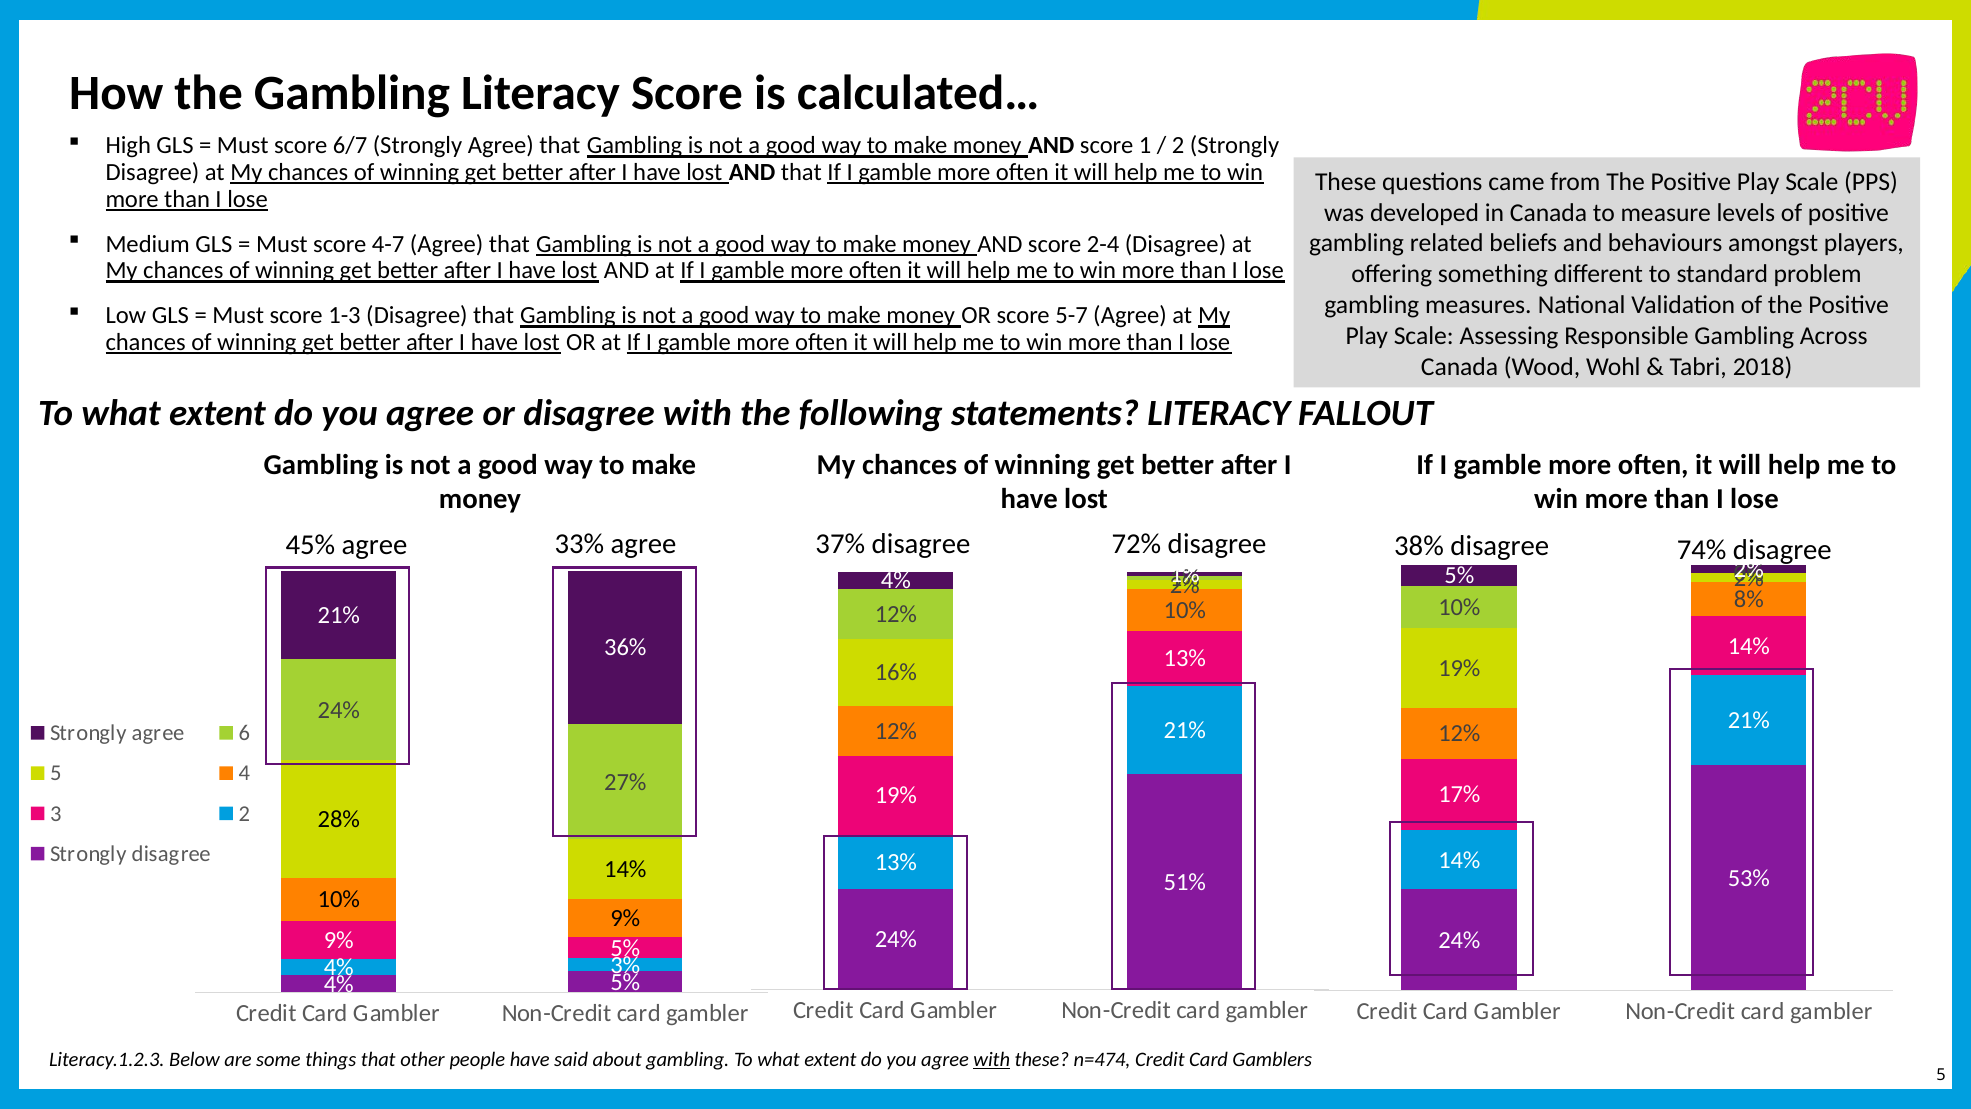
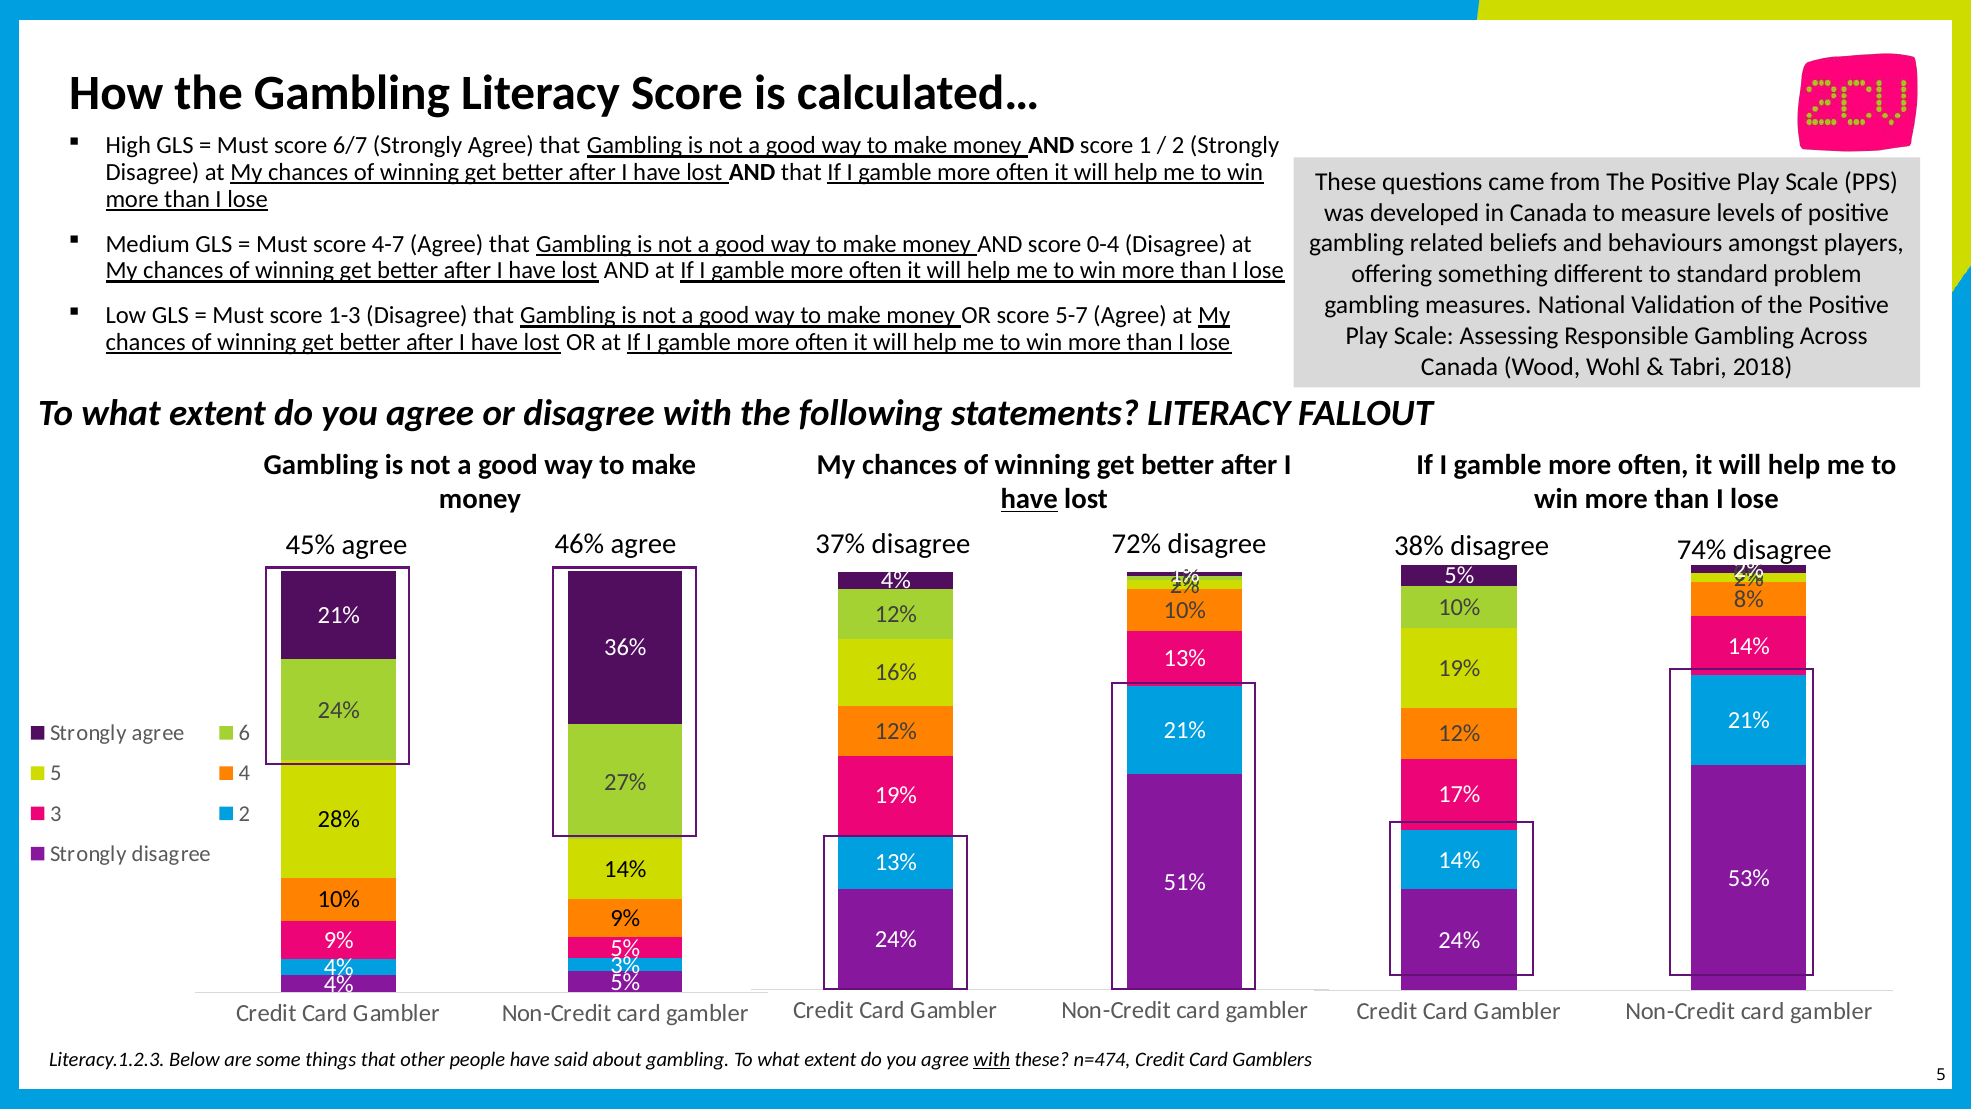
2-4: 2-4 -> 0-4 (1103, 244)
have underline: none -> present (1029, 499)
33%: 33% -> 46% (579, 544)
